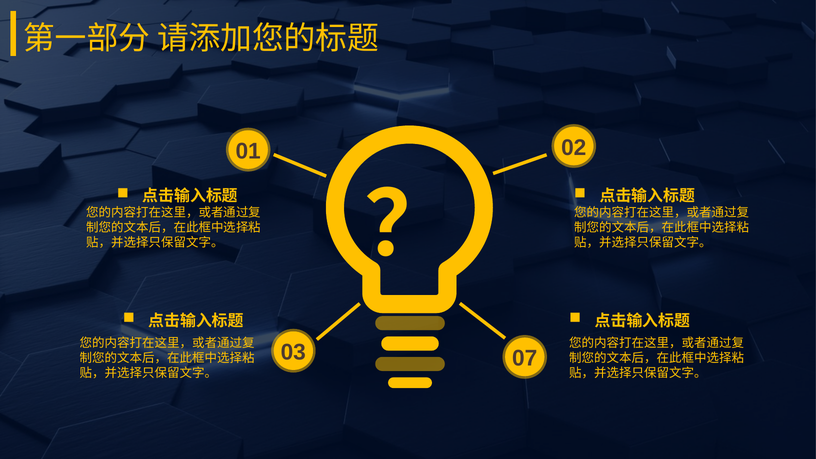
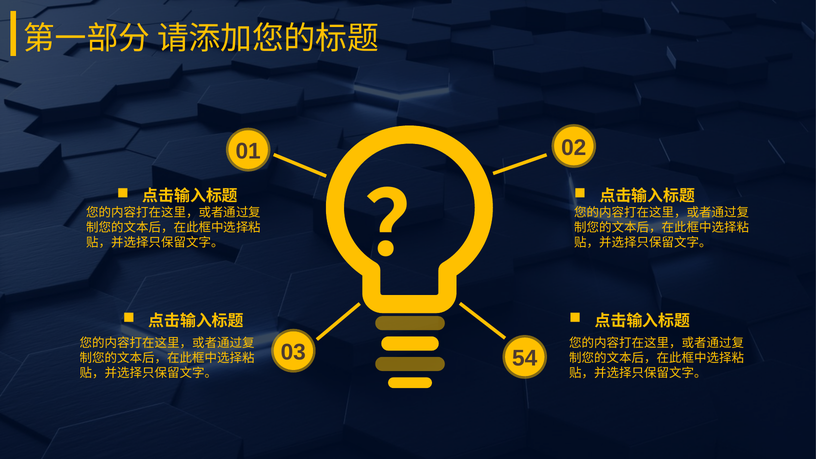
07: 07 -> 54 (525, 358)
